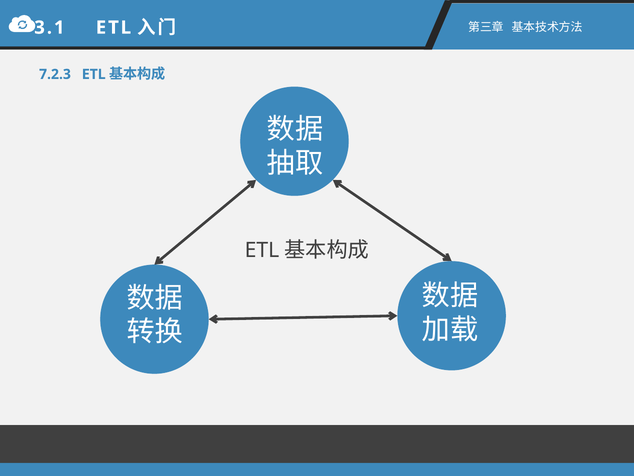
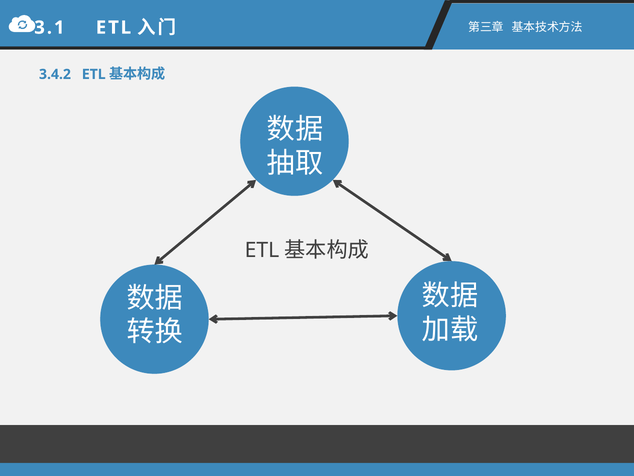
7.2.3: 7.2.3 -> 3.4.2 (55, 74)
